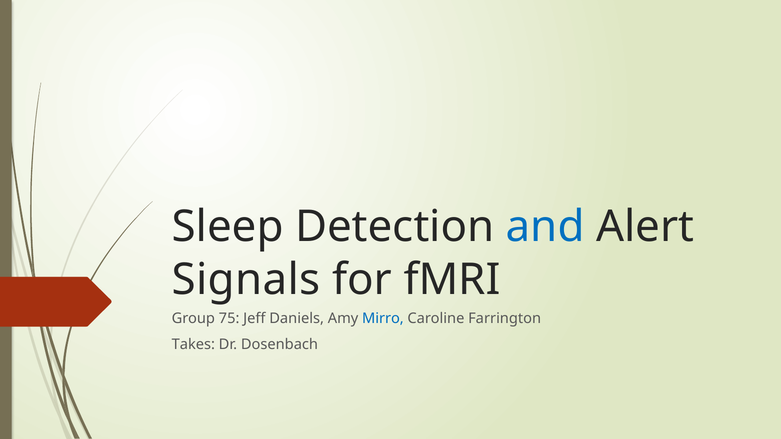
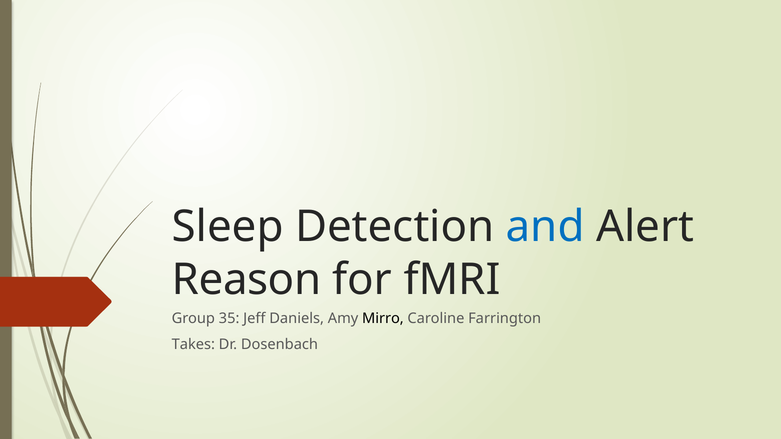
Signals: Signals -> Reason (246, 280)
75: 75 -> 35 (229, 319)
Mirro colour: blue -> black (383, 319)
